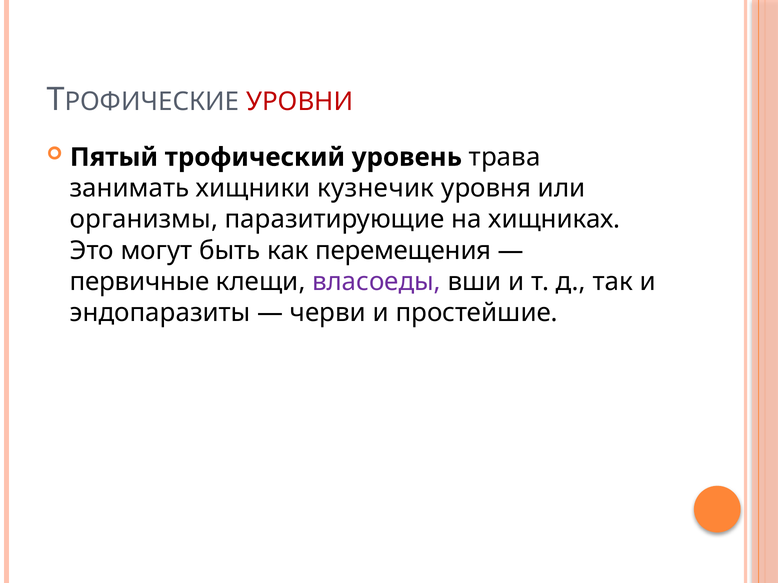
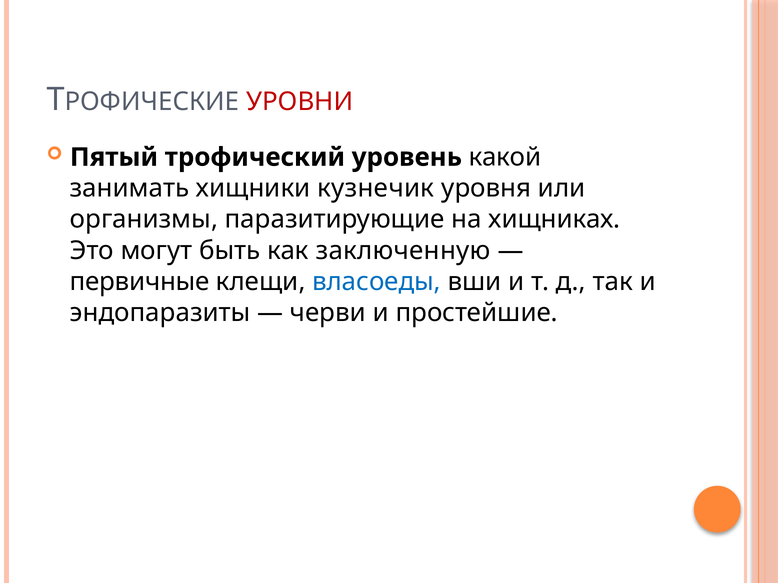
трава: трава -> какой (505, 157)
перемещения: перемещения -> заключенную (403, 251)
власоеды colour: purple -> blue (377, 282)
